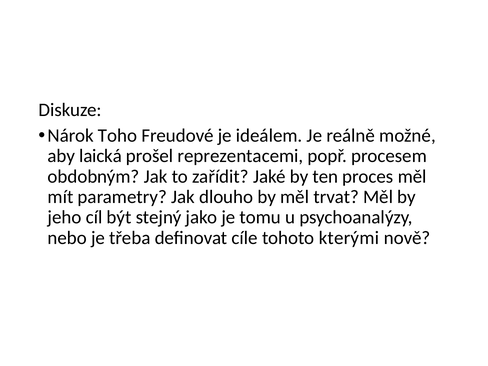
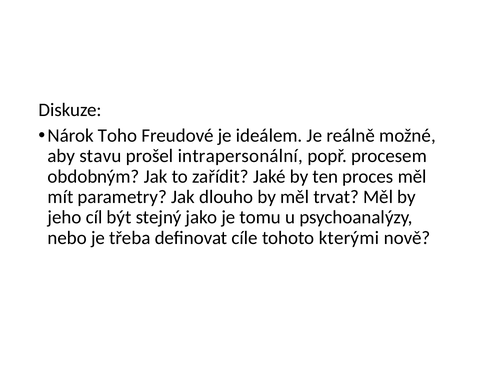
laická: laická -> stavu (100, 156)
reprezentacemi: reprezentacemi -> intrapersonální (240, 156)
